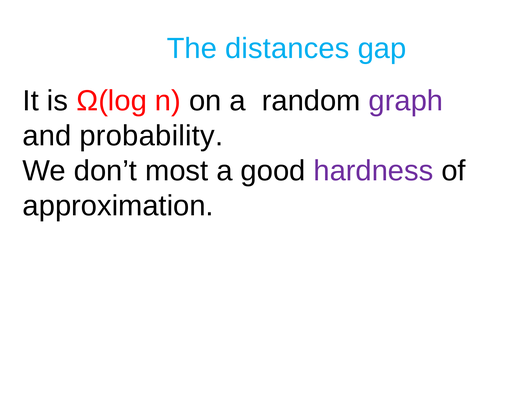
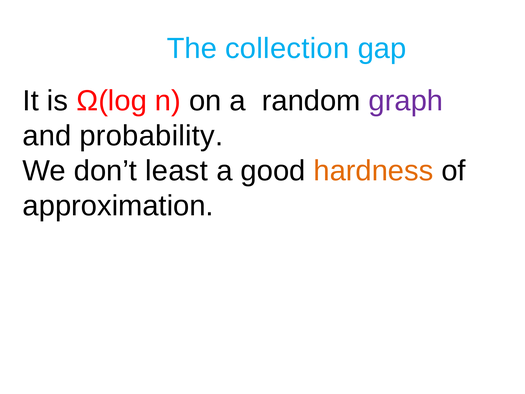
distances: distances -> collection (287, 48)
most: most -> least (177, 171)
hardness colour: purple -> orange (373, 171)
